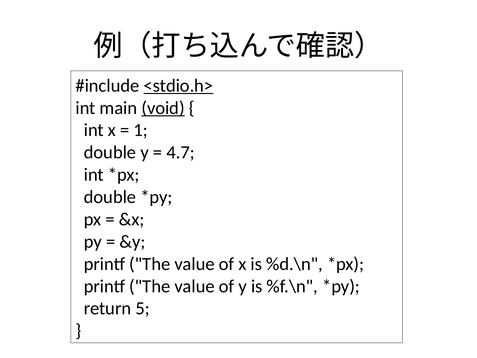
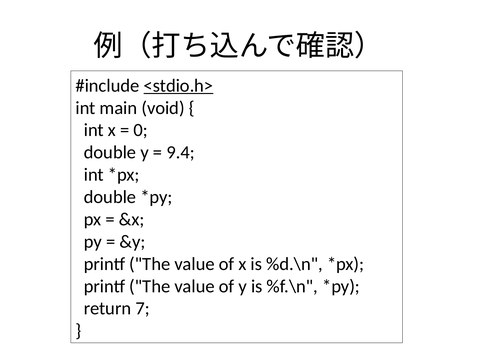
void underline: present -> none (163, 108)
1: 1 -> 0 (141, 130)
4.7: 4.7 -> 9.4 (181, 152)
5: 5 -> 7 (143, 308)
